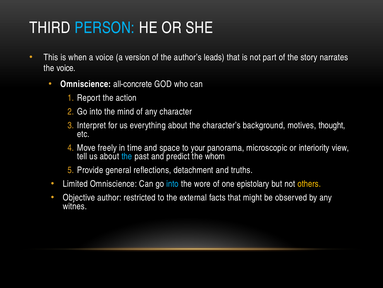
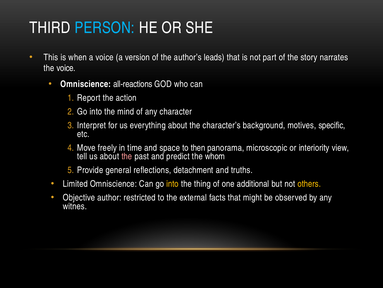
all-concrete: all-concrete -> all-reactions (133, 84)
thought: thought -> specific (332, 125)
your: your -> then (198, 147)
the colour: light blue -> pink (127, 156)
into colour: light blue -> yellow (173, 183)
wore: wore -> thing (202, 183)
epistolary: epistolary -> additional (253, 183)
